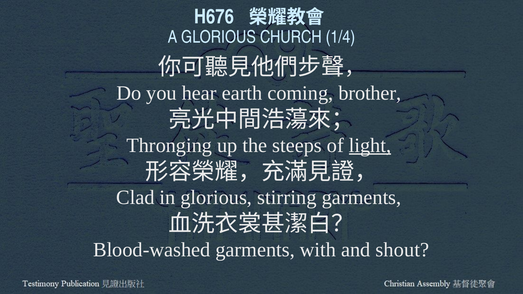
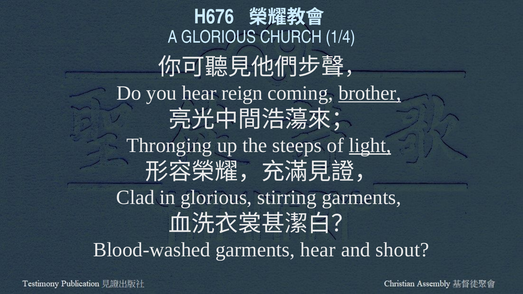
earth: earth -> reign (242, 93)
brother underline: none -> present (370, 93)
garments with: with -> hear (318, 250)
